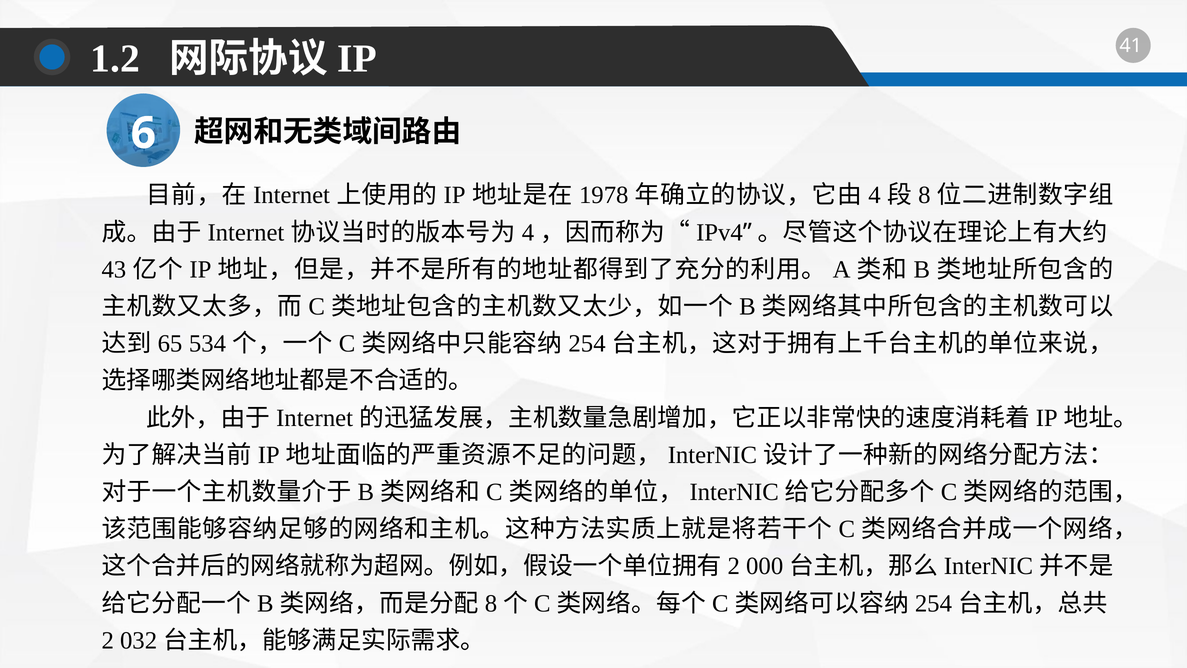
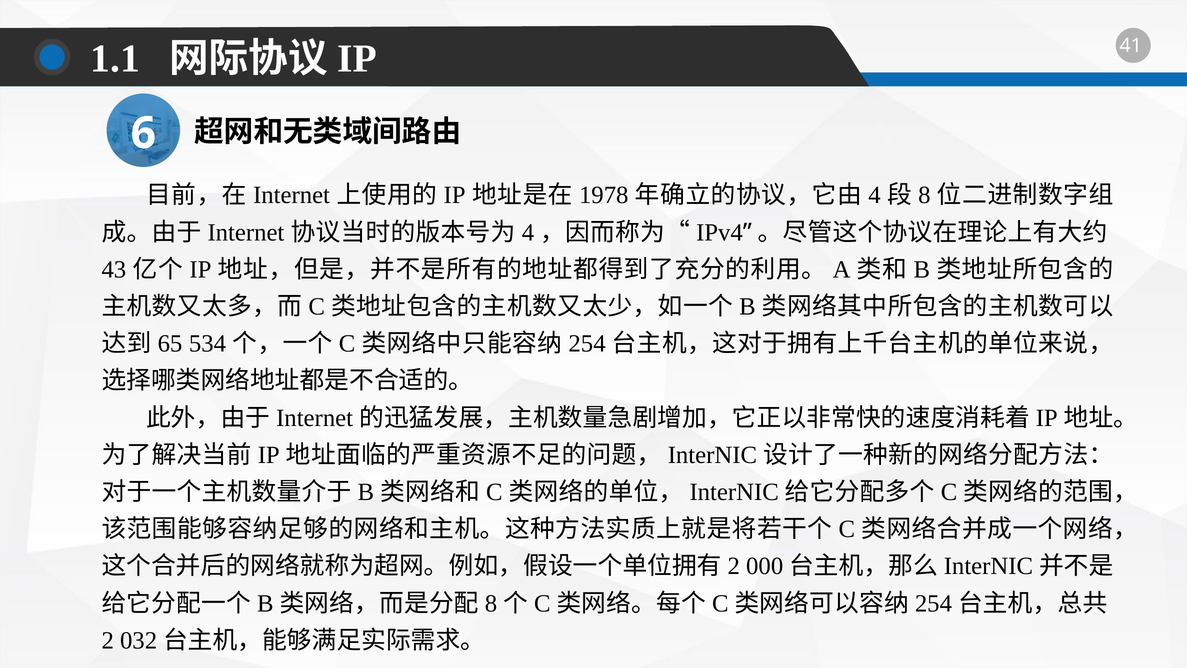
1.2: 1.2 -> 1.1 (115, 59)
